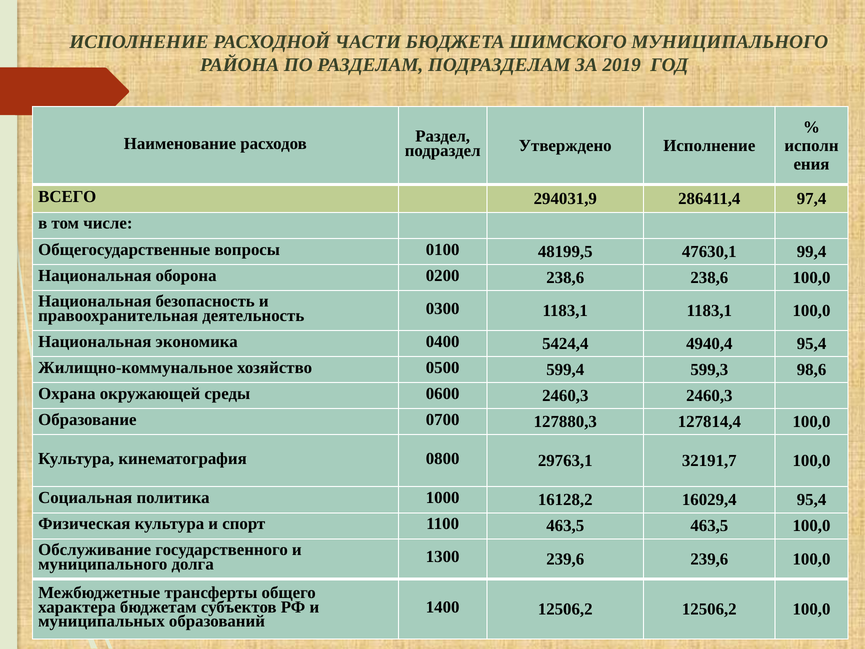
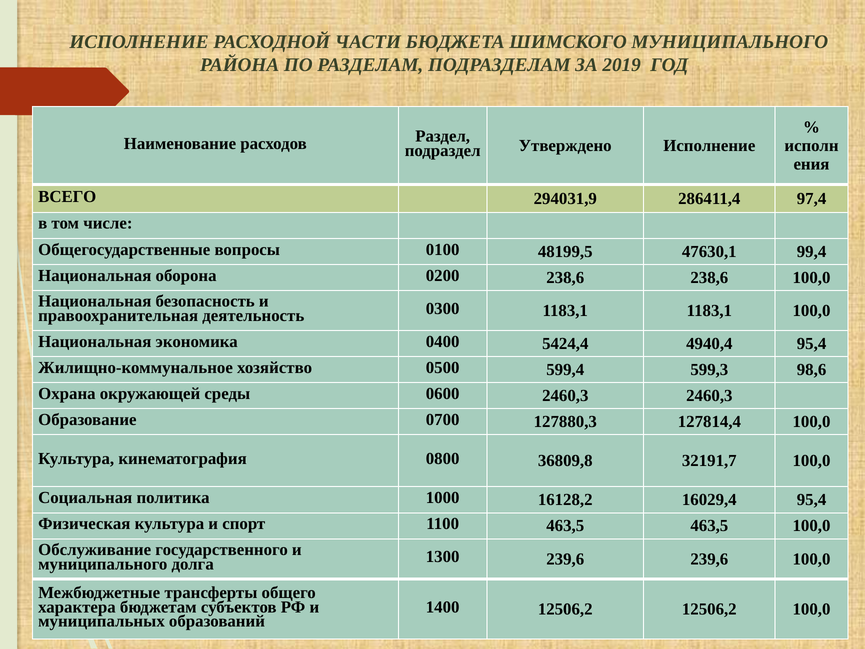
29763,1: 29763,1 -> 36809,8 (565, 461)
